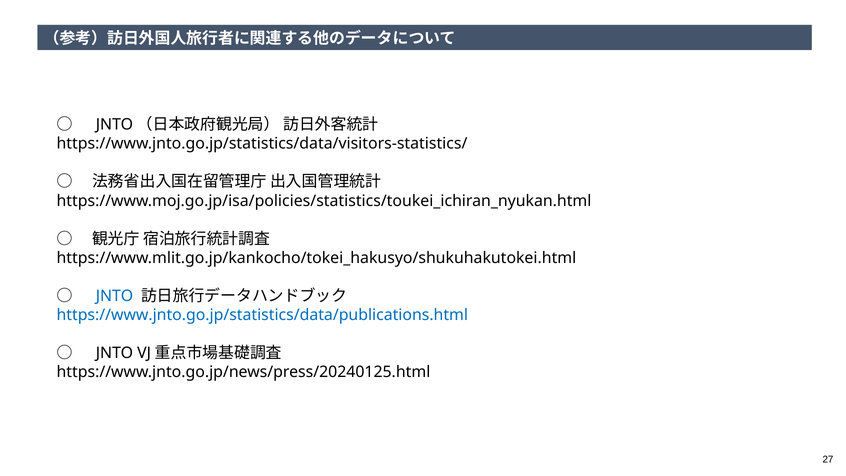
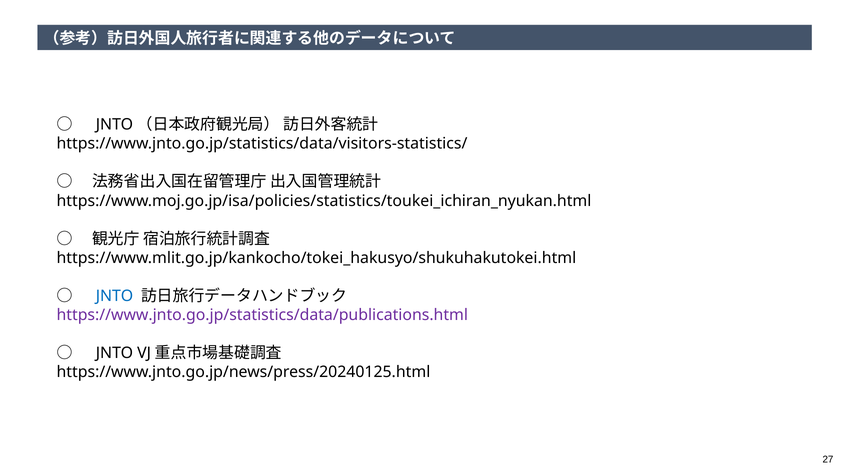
https://www.jnto.go.jp/statistics/data/publications.html colour: blue -> purple (262, 315)
